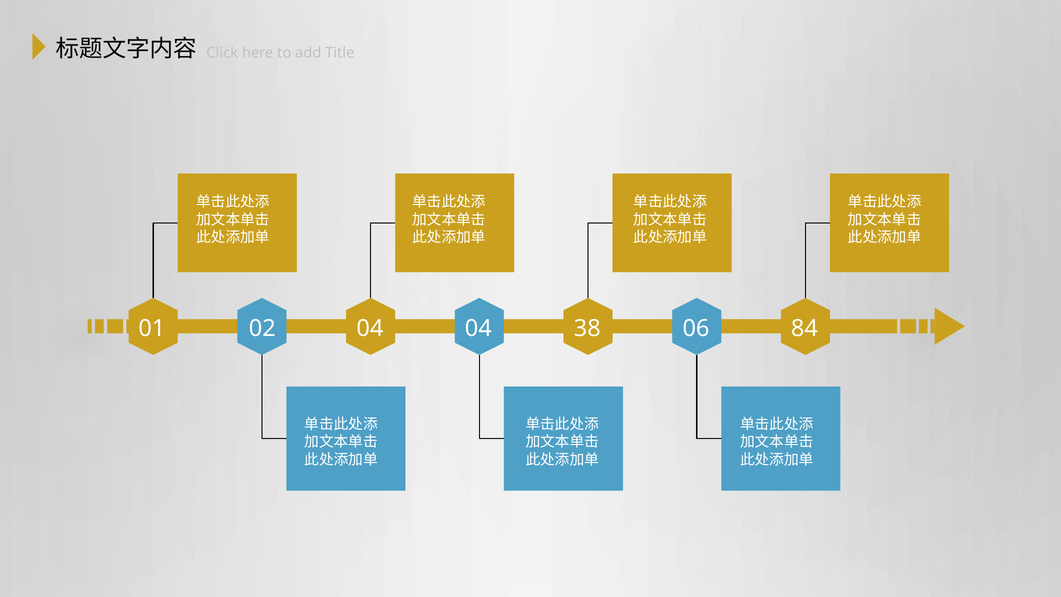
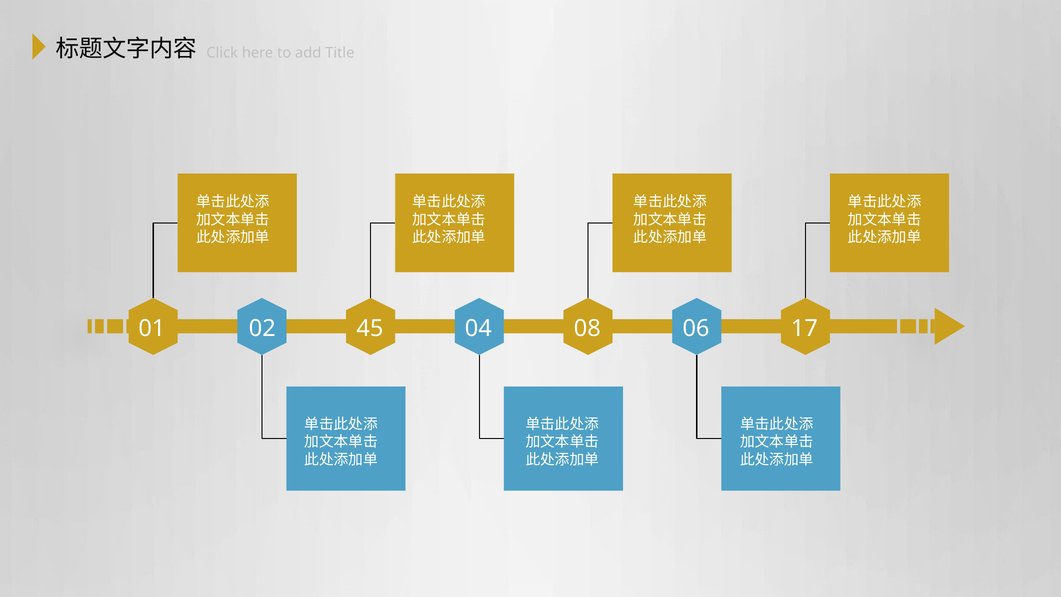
02 04: 04 -> 45 (370, 328)
38: 38 -> 08 (587, 328)
84: 84 -> 17 (804, 328)
